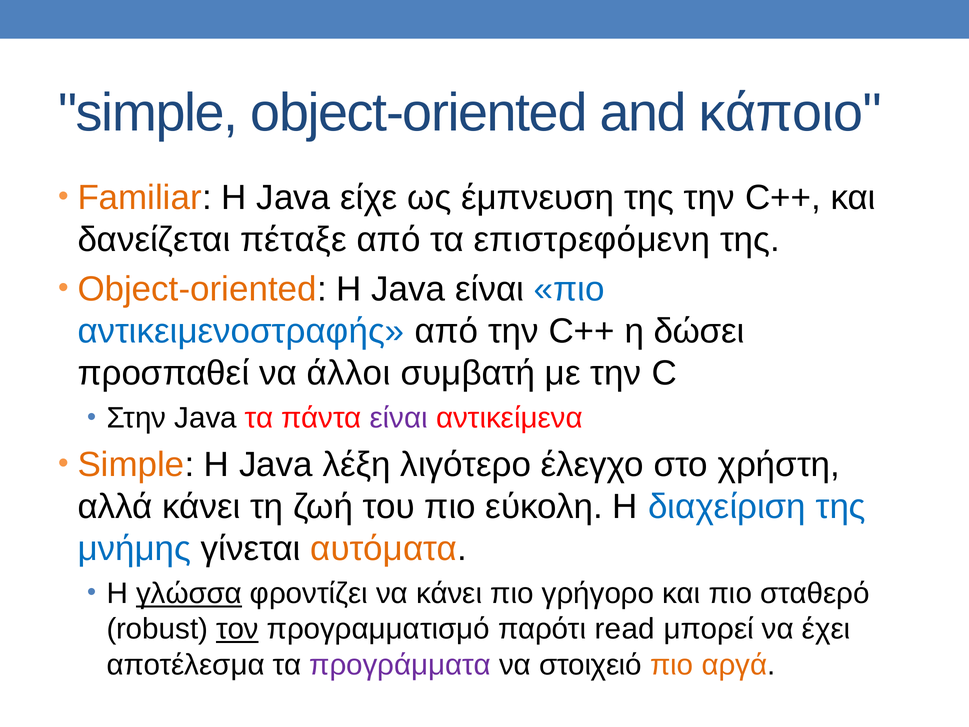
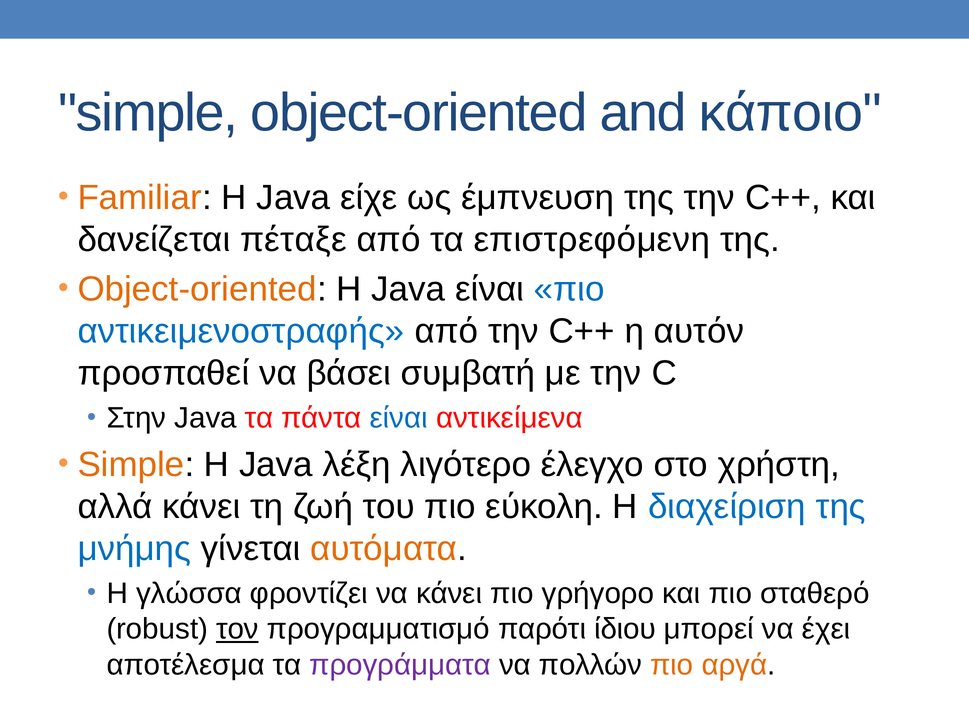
δώσει: δώσει -> αυτόν (699, 331)
άλλοι: άλλοι -> βάσει (349, 373)
είναι colour: purple -> blue (399, 418)
γλώσσα underline: present -> none (189, 593)
read: read -> ίδιου (625, 629)
στοιχειό: στοιχειό -> πολλών (590, 665)
